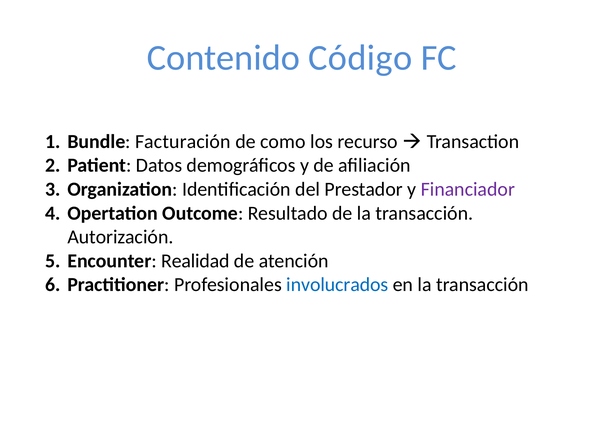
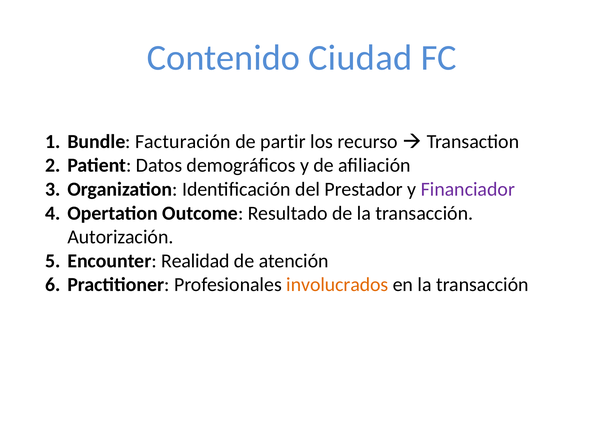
Código: Código -> Ciudad (360, 58)
como: como -> partir (283, 142)
involucrados colour: blue -> orange (337, 285)
